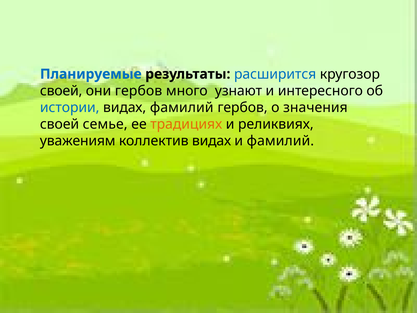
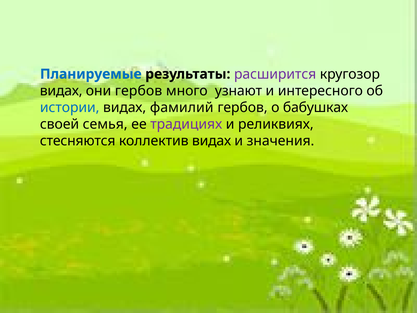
расширится colour: blue -> purple (275, 74)
своей: своей -> видах (61, 91)
значения: значения -> бабушках (315, 107)
семье: семье -> семья (105, 124)
традициях colour: orange -> purple (186, 124)
уважениям: уважениям -> стесняются (78, 141)
и фамилий: фамилий -> значения (281, 141)
